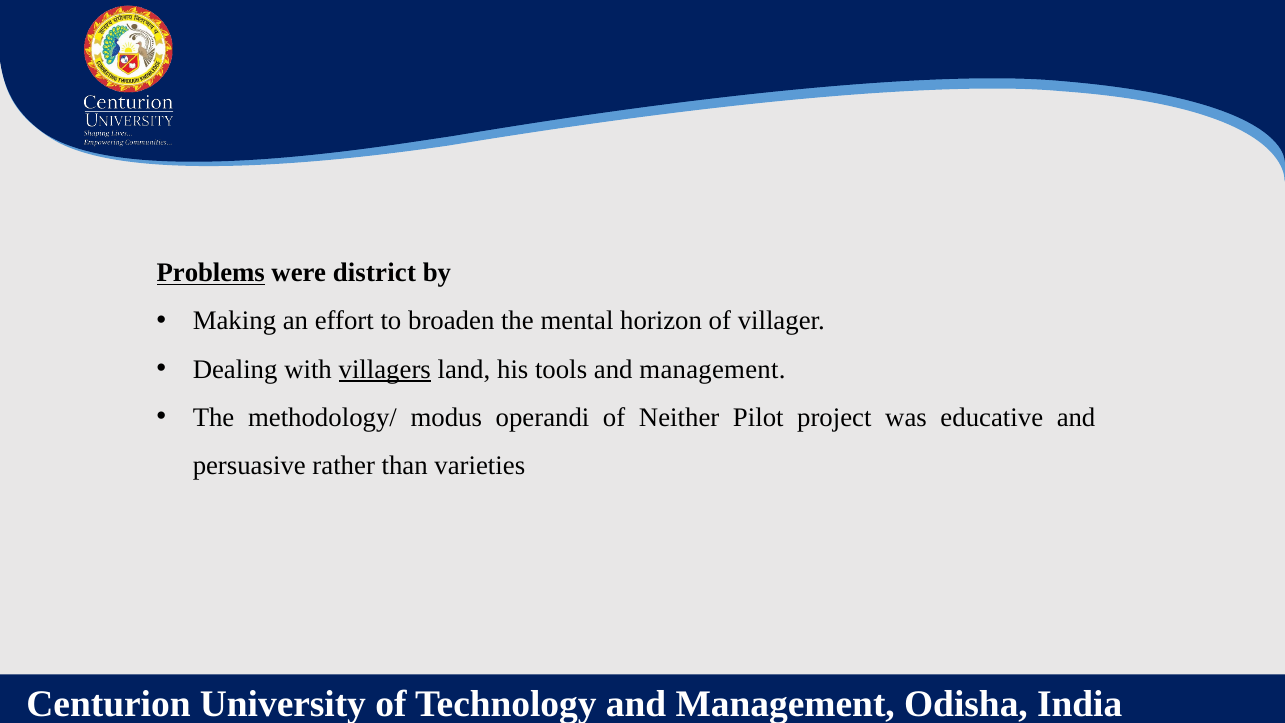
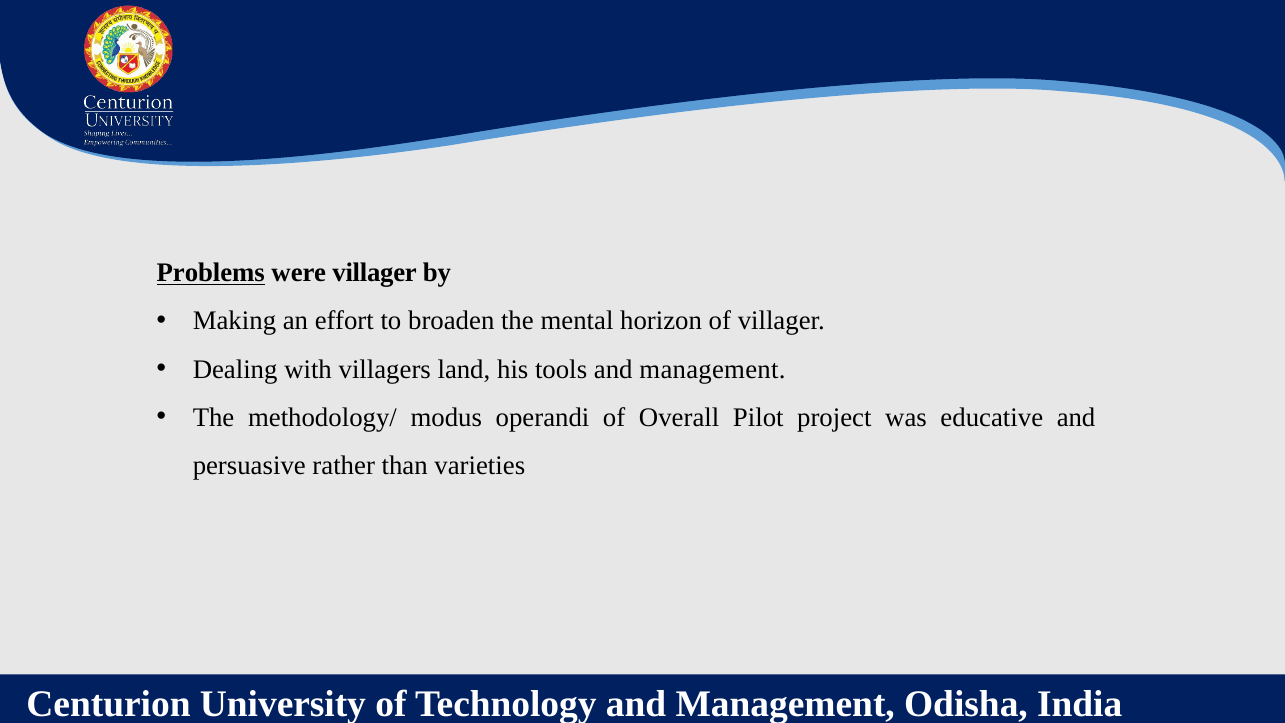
were district: district -> villager (375, 273)
villagers underline: present -> none (385, 369)
Neither: Neither -> Overall (679, 417)
